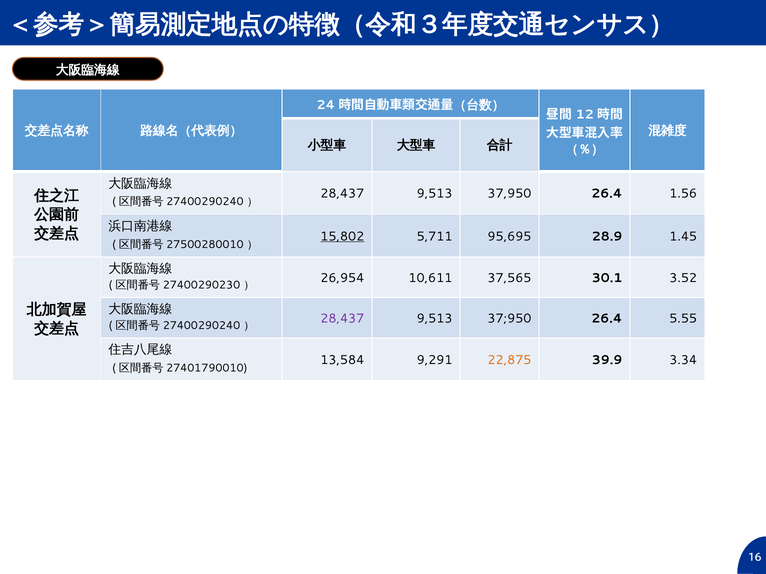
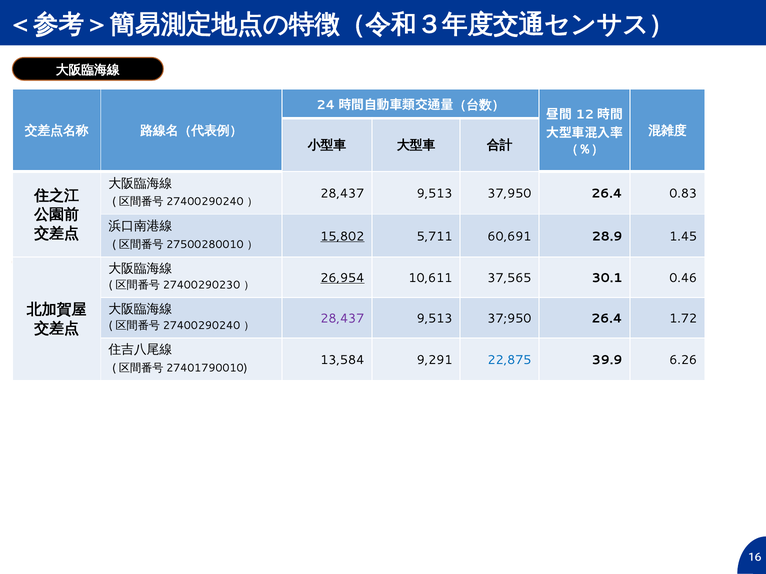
1.56: 1.56 -> 0.83 (683, 194)
95,695: 95,695 -> 60,691 (509, 237)
26,954 underline: none -> present (342, 278)
3.52: 3.52 -> 0.46 (683, 278)
5.55: 5.55 -> 1.72 (683, 319)
22,875 colour: orange -> blue (509, 360)
3.34: 3.34 -> 6.26 (683, 360)
